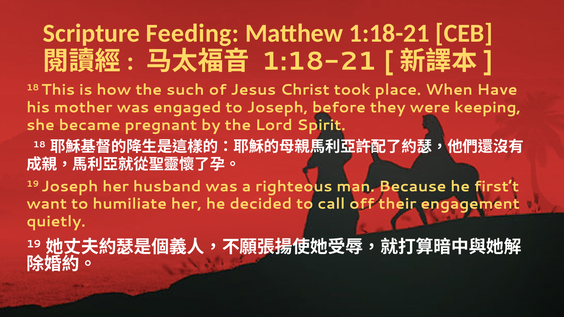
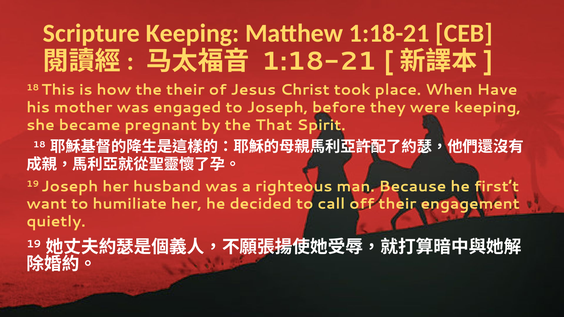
Scripture Feeding: Feeding -> Keeping (193, 33)
the such: such -> their (185, 90)
Lord: Lord -> That (274, 125)
